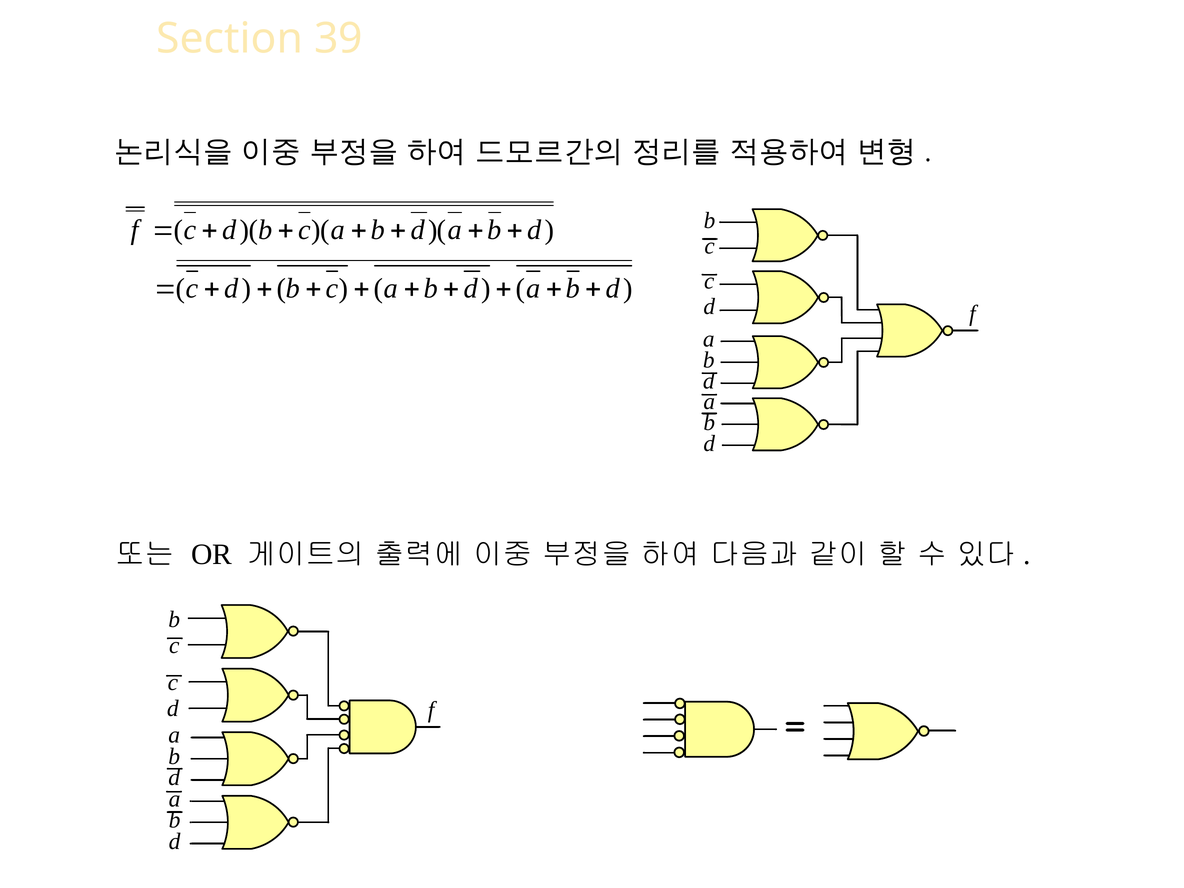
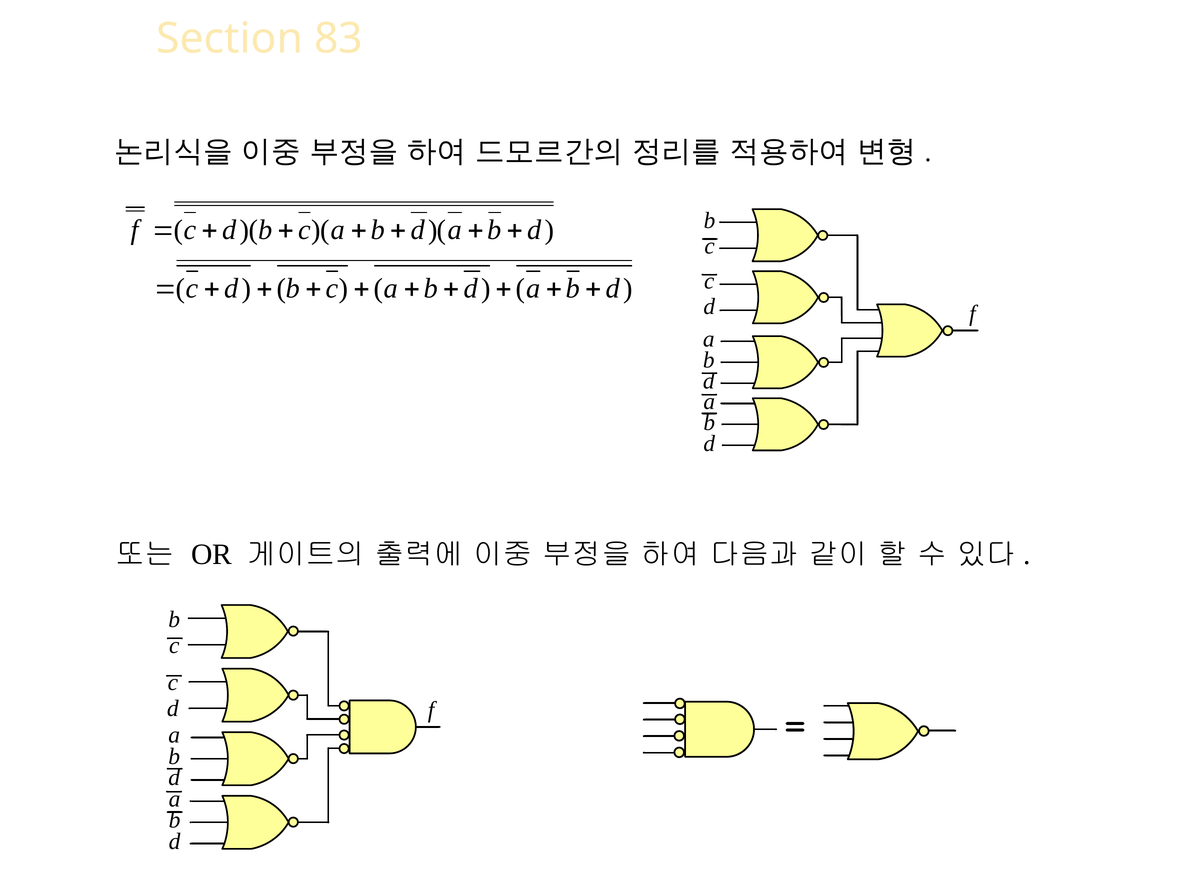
39: 39 -> 83 (338, 39)
